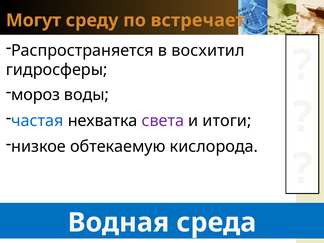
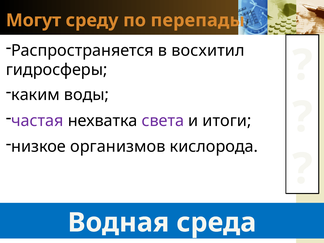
встречает: встречает -> перепады (198, 20)
мороз: мороз -> каким (35, 95)
частая colour: blue -> purple (37, 121)
обтекаемую: обтекаемую -> организмов (118, 147)
